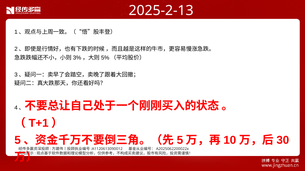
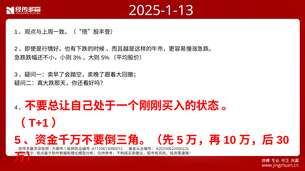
2025-2-13: 2025-2-13 -> 2025-1-13 (161, 10)
